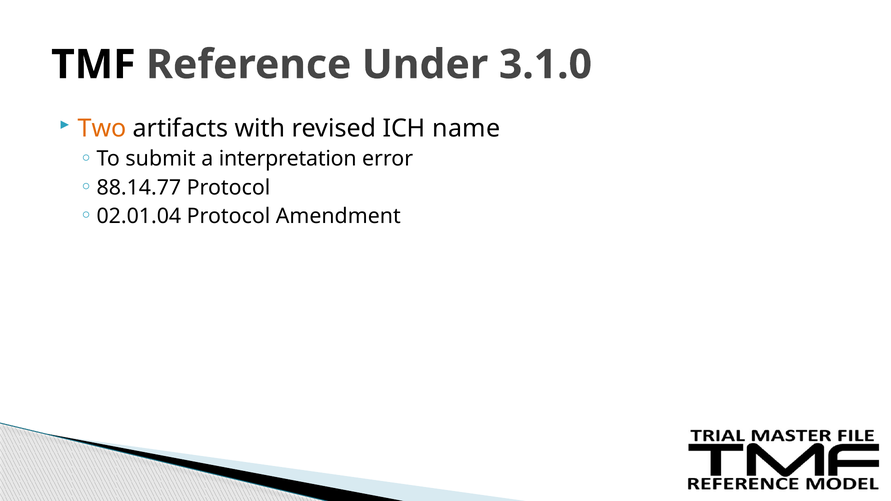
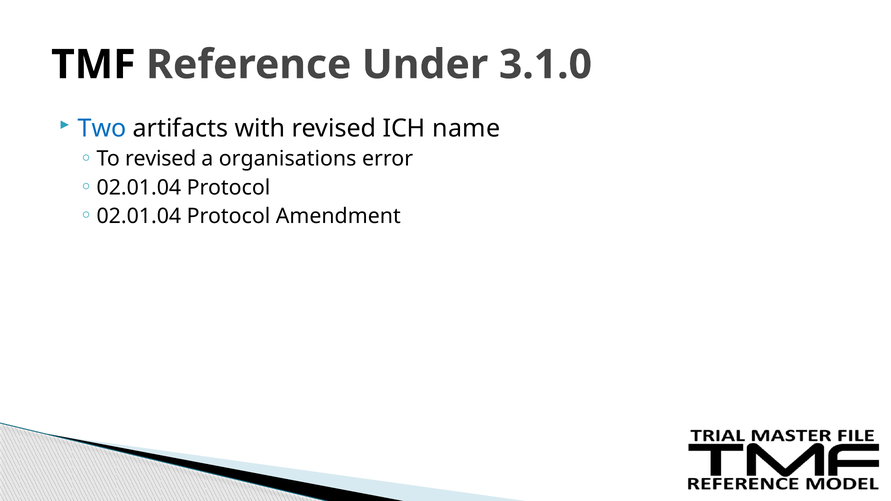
Two colour: orange -> blue (102, 128)
To submit: submit -> revised (161, 159)
interpretation: interpretation -> organisations (288, 159)
88.14.77: 88.14.77 -> 02.01.04 (139, 188)
